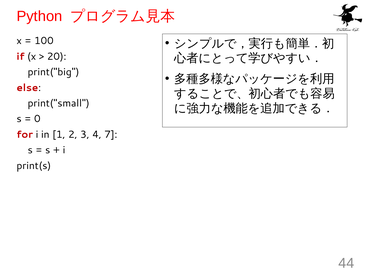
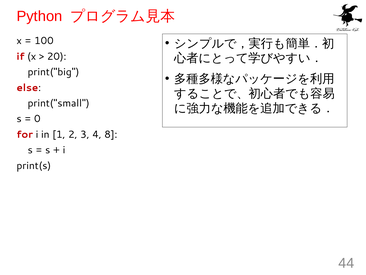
7: 7 -> 8 (111, 134)
